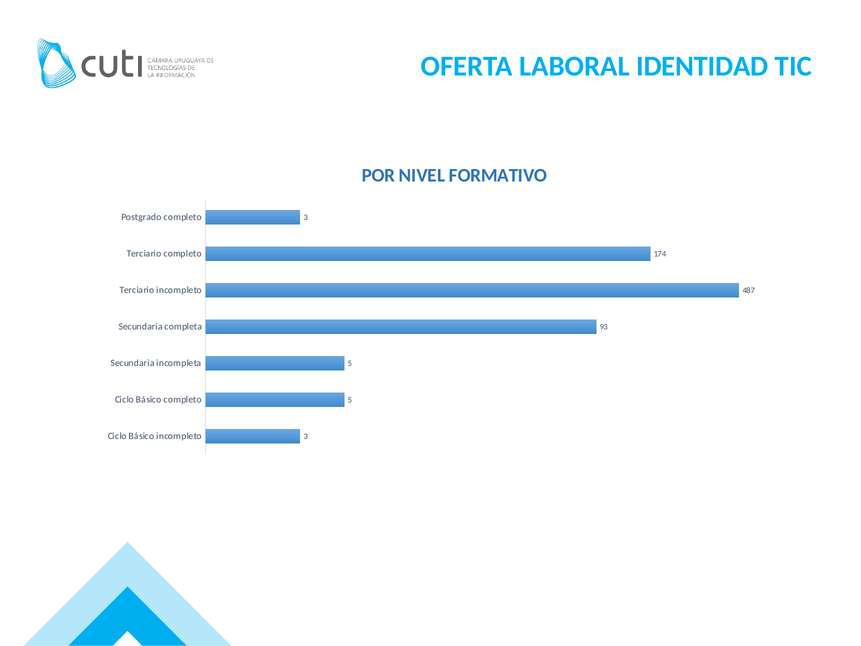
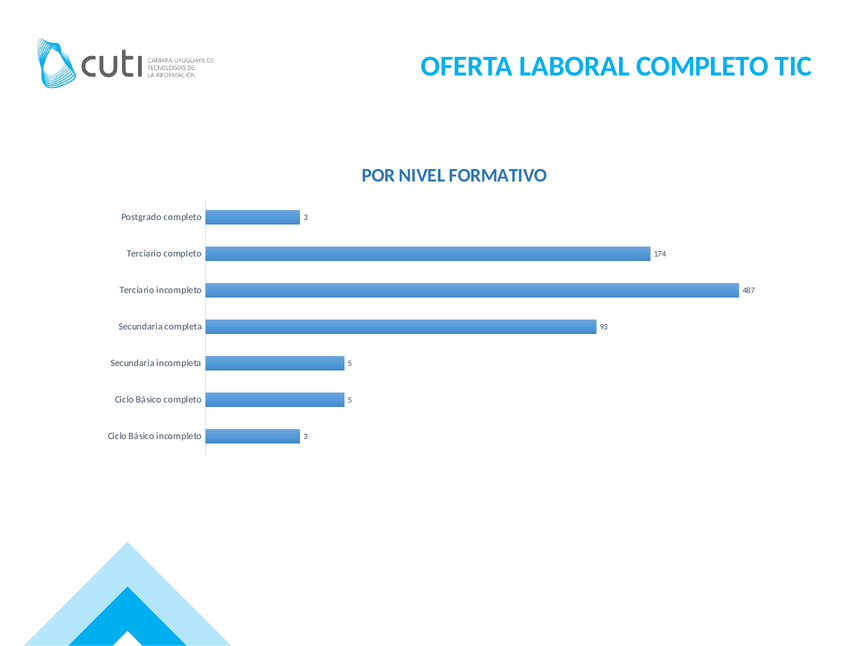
LABORAL IDENTIDAD: IDENTIDAD -> COMPLETO (702, 66)
